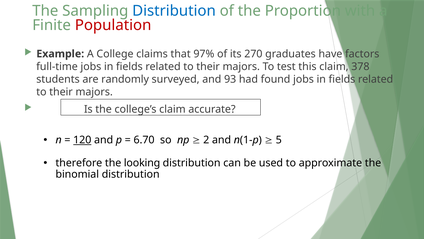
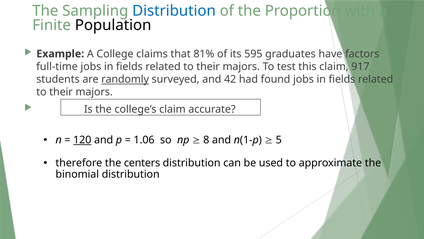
Population colour: red -> black (113, 25)
97%: 97% -> 81% (204, 54)
270: 270 -> 595 (253, 54)
378: 378 -> 917 (360, 66)
randomly underline: none -> present (125, 79)
93: 93 -> 42 (230, 79)
6.70: 6.70 -> 1.06 (144, 140)
2: 2 -> 8 (206, 140)
looking: looking -> centers (142, 163)
